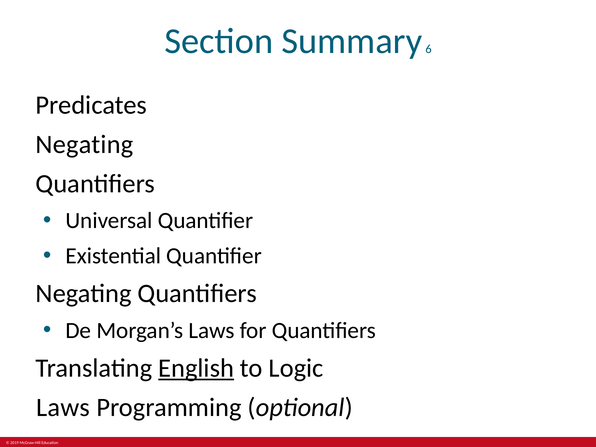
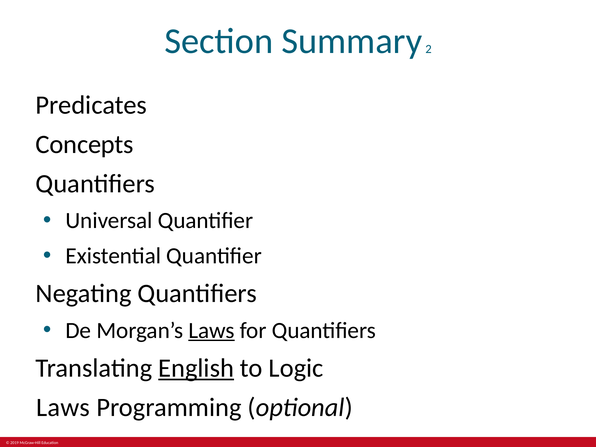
6: 6 -> 2 (428, 49)
Negating: Negating -> Concepts (85, 144)
Laws underline: none -> present (212, 330)
